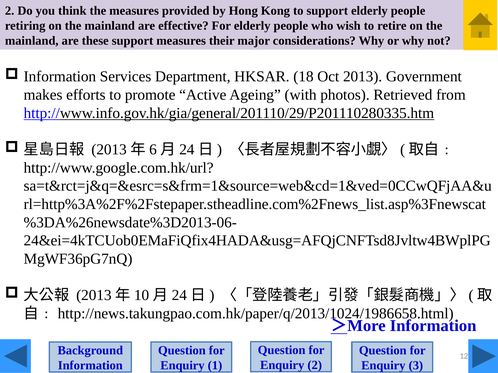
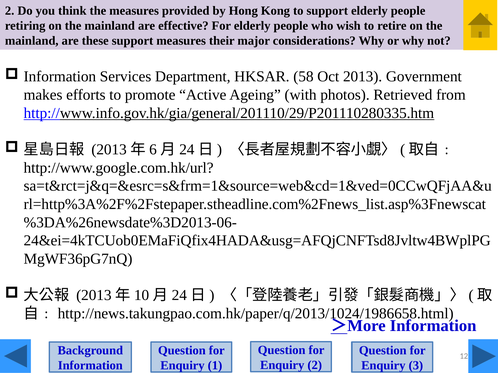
18: 18 -> 58 (303, 77)
